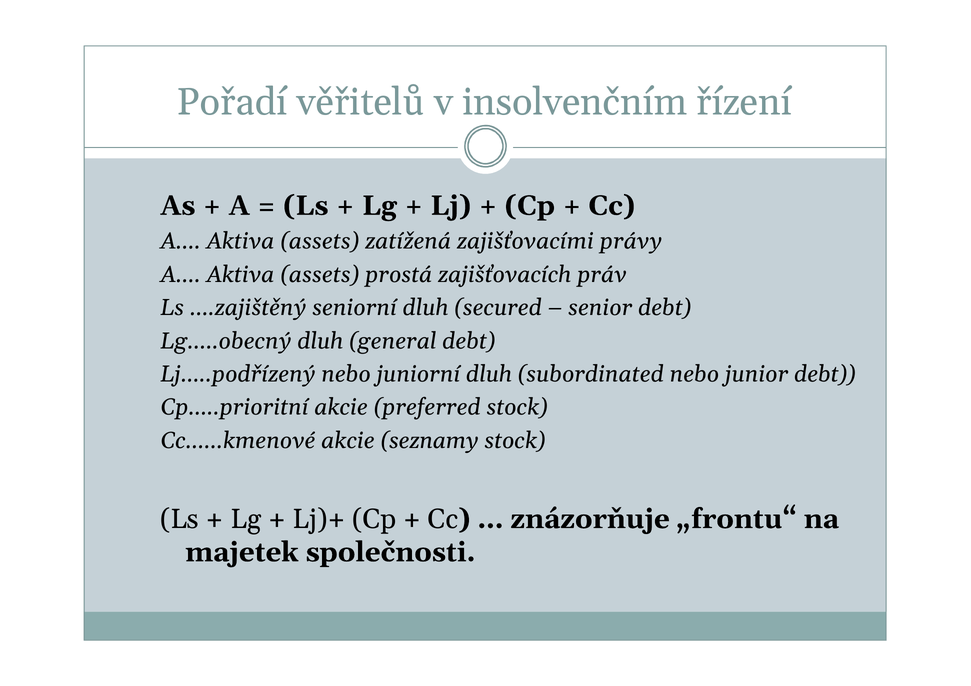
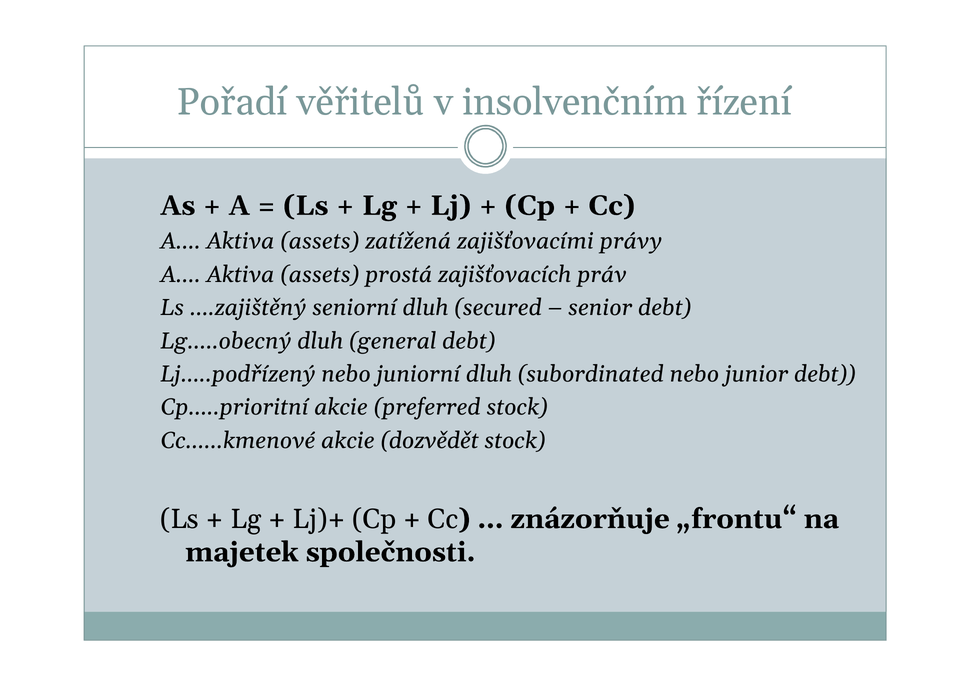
seznamy: seznamy -> dozvědět (430, 441)
